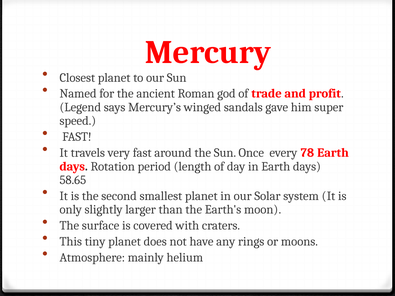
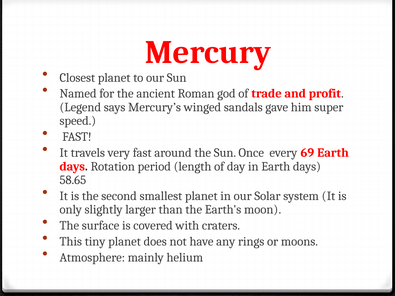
78: 78 -> 69 (307, 153)
